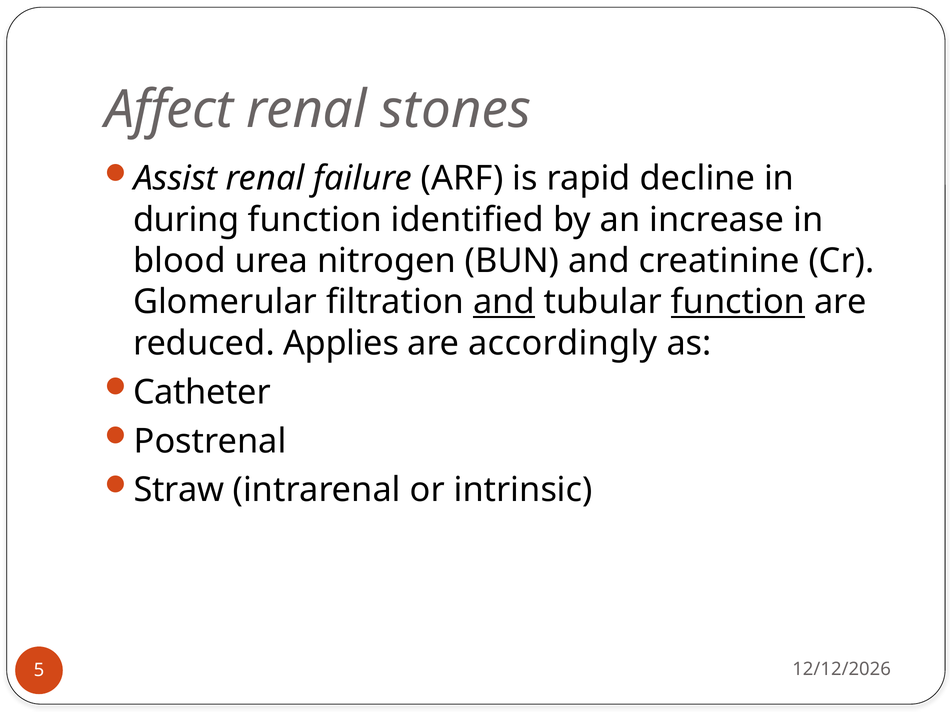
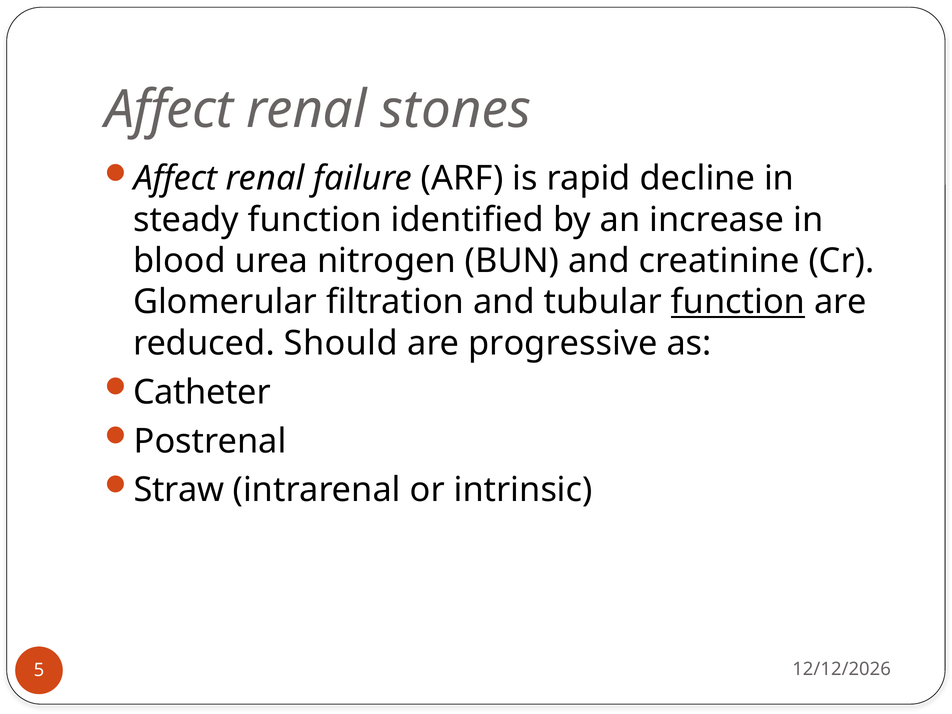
Assist: Assist -> Affect (176, 178)
during: during -> steady (186, 220)
and underline: present -> none (504, 302)
Applies: Applies -> Should (341, 343)
accordingly: accordingly -> progressive (563, 343)
